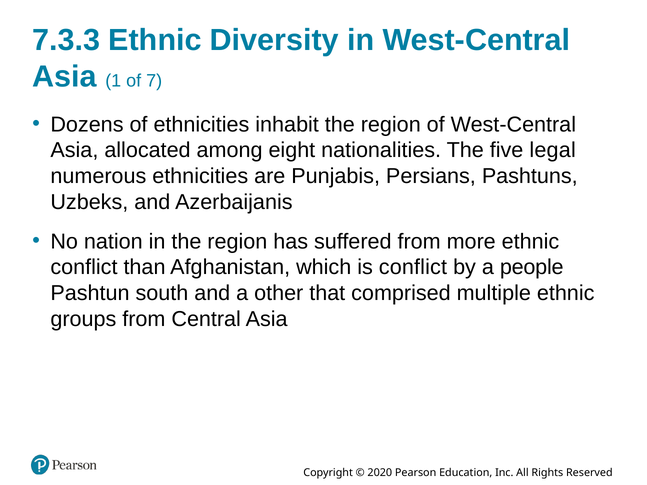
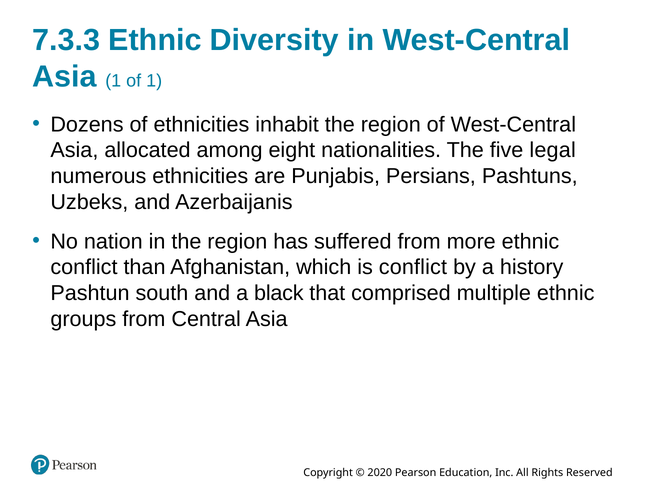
of 7: 7 -> 1 (154, 81)
people: people -> history (532, 267)
other: other -> black (279, 293)
